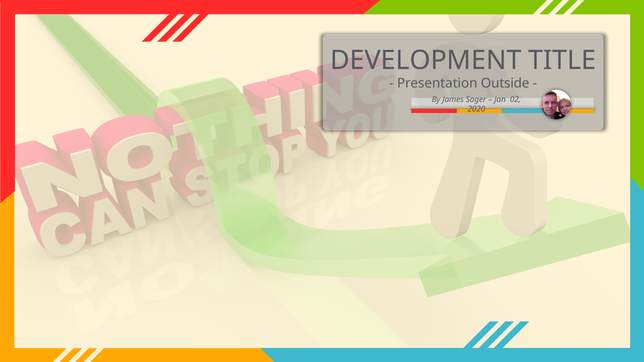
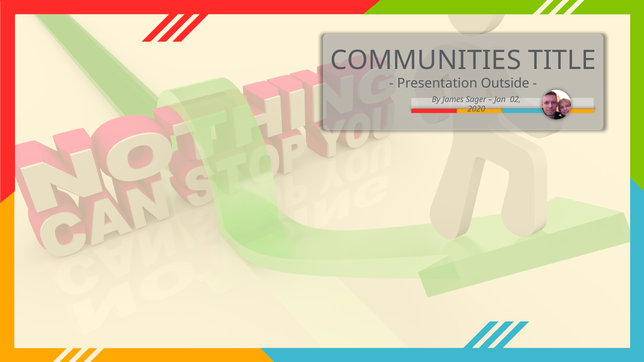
DEVELOPMENT: DEVELOPMENT -> COMMUNITIES (426, 60)
